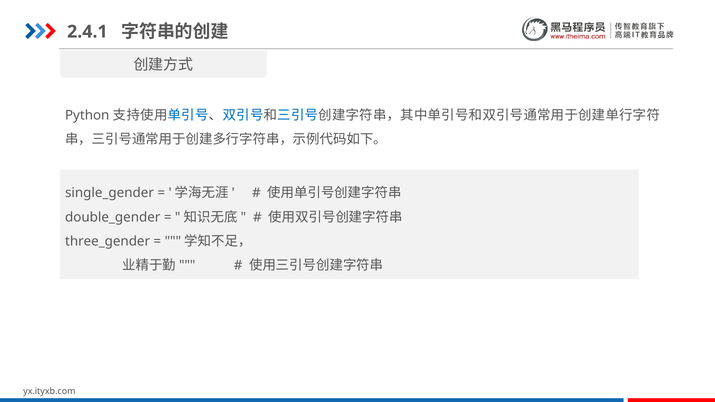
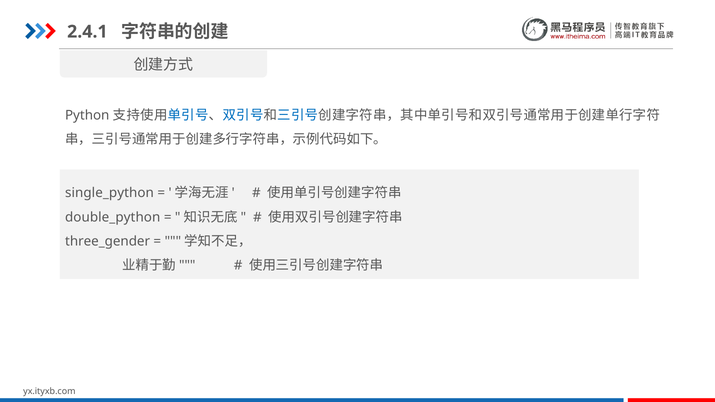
single_gender: single_gender -> single_python (109, 193)
double_gender: double_gender -> double_python (113, 217)
